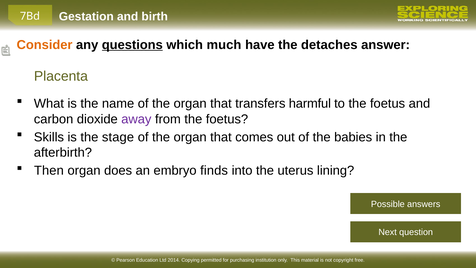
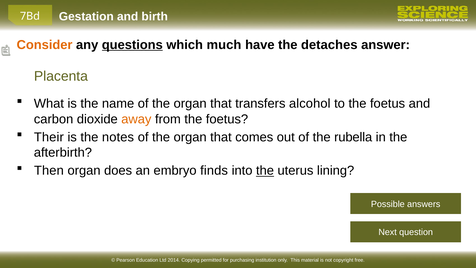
harmful: harmful -> alcohol (310, 104)
away colour: purple -> orange (136, 119)
Skills: Skills -> Their (49, 137)
stage: stage -> notes (118, 137)
babies: babies -> rubella (353, 137)
the underline: none -> present (265, 171)
